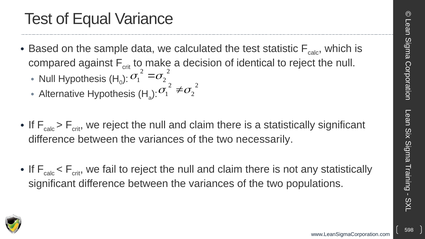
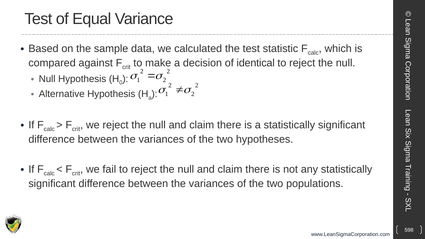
necessarily: necessarily -> hypotheses (265, 140)
